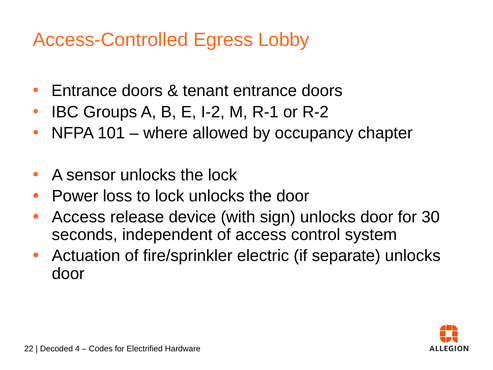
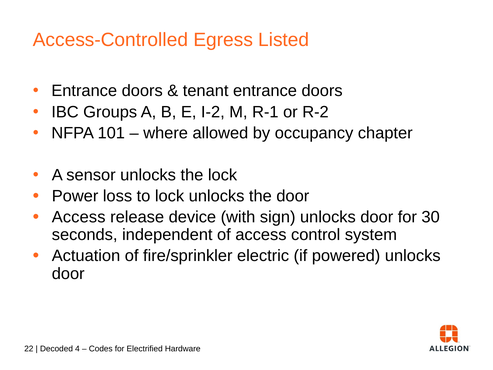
Lobby: Lobby -> Listed (284, 40)
separate: separate -> powered (346, 256)
